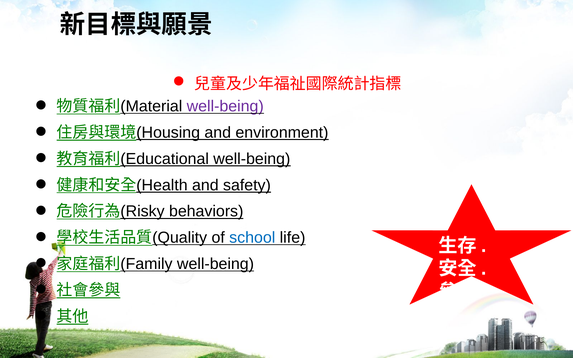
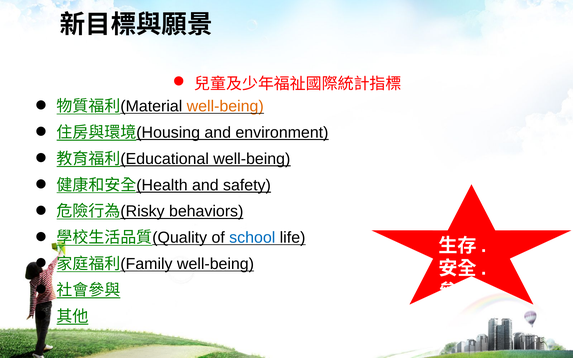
well-being colour: purple -> orange (225, 106)
